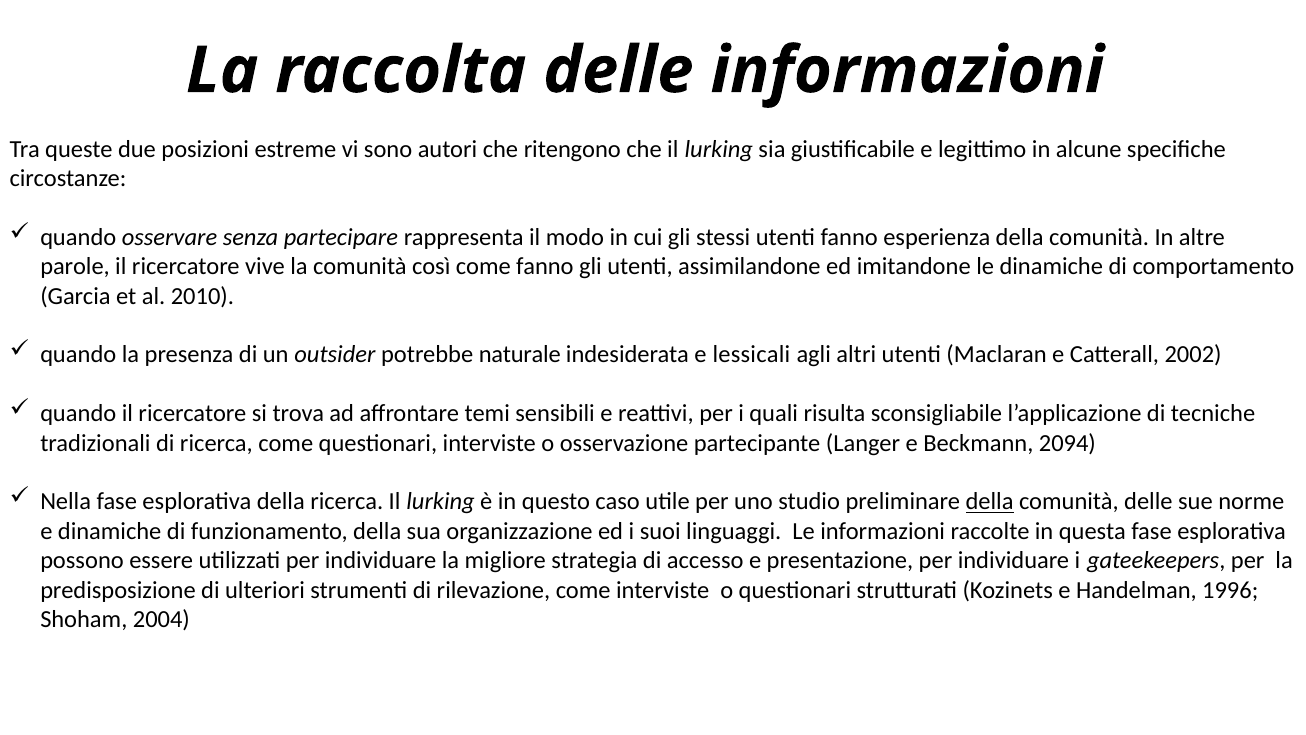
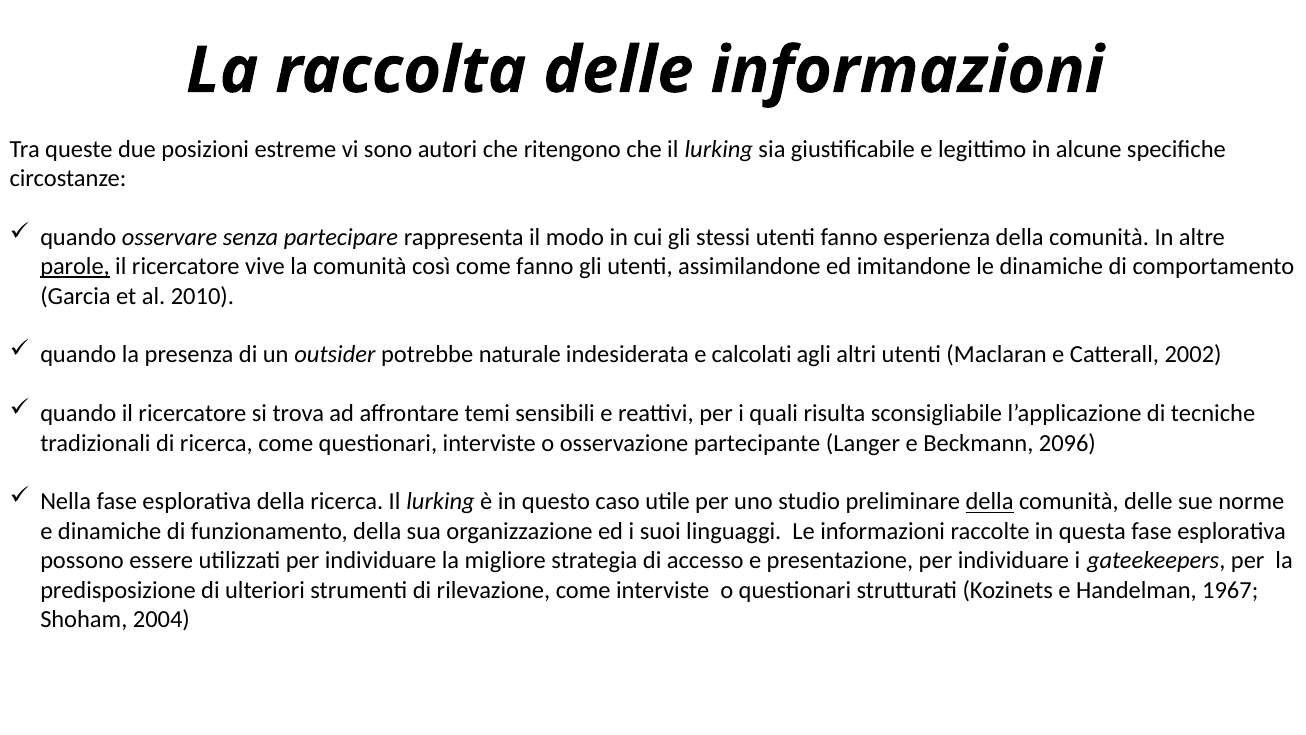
parole underline: none -> present (75, 266)
lessicali: lessicali -> calcolati (752, 355)
2094: 2094 -> 2096 (1067, 443)
1996: 1996 -> 1967 (1230, 590)
